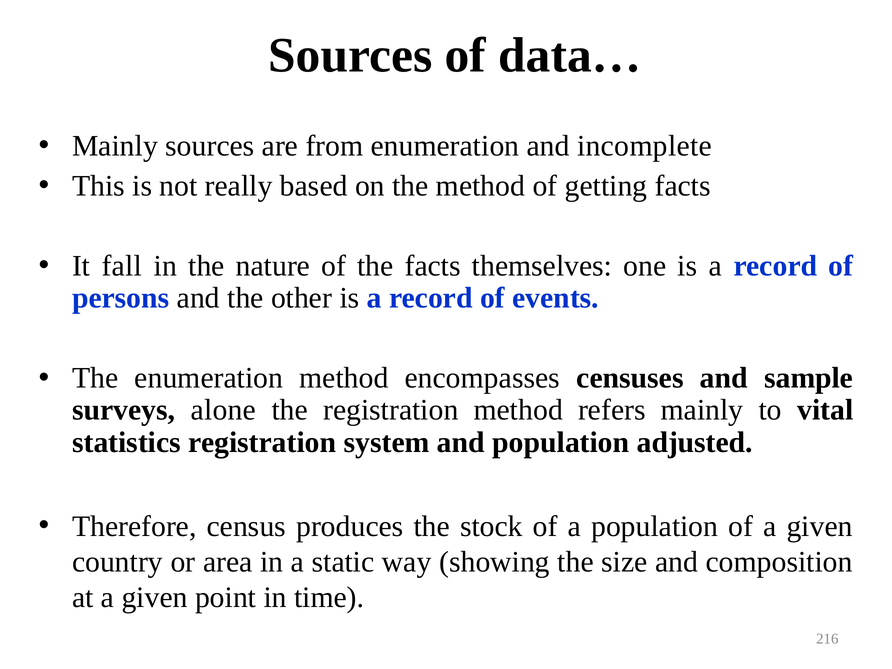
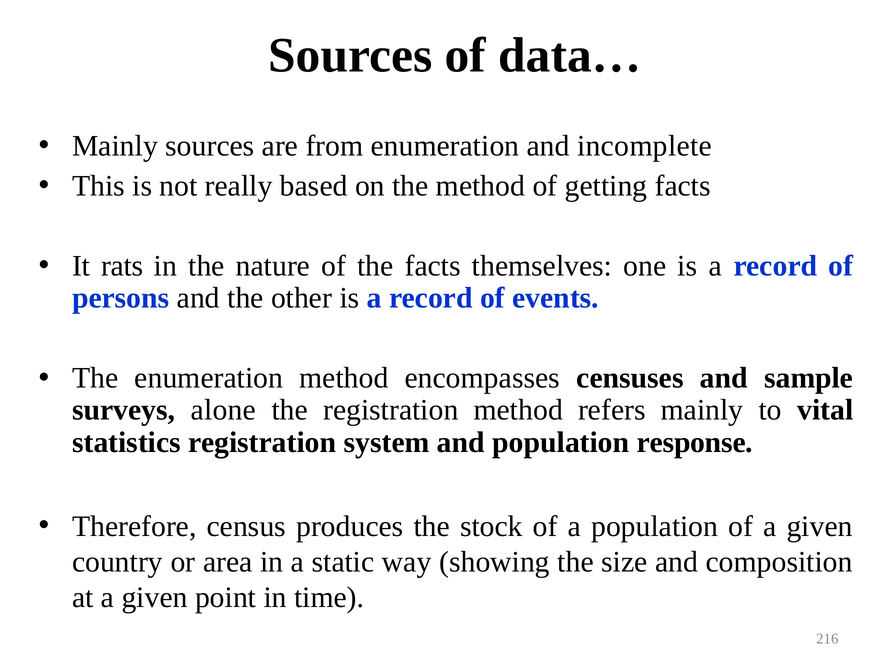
fall: fall -> rats (122, 266)
adjusted: adjusted -> response (695, 442)
